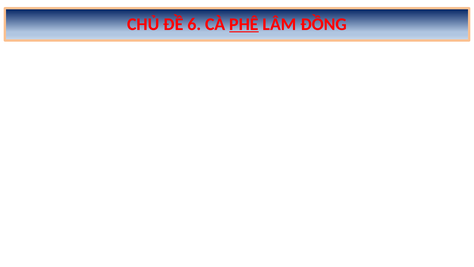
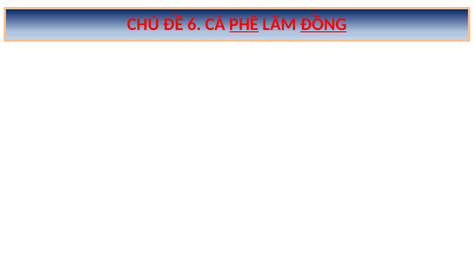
ĐỒNG underline: none -> present (324, 24)
